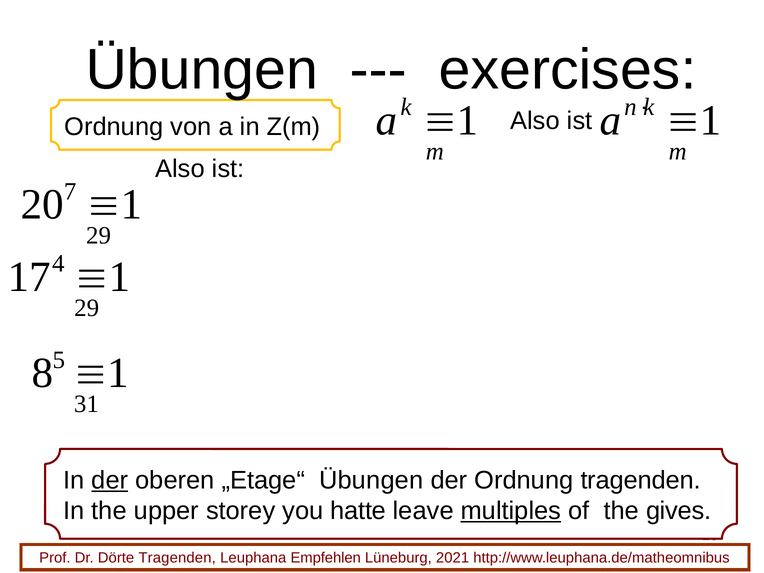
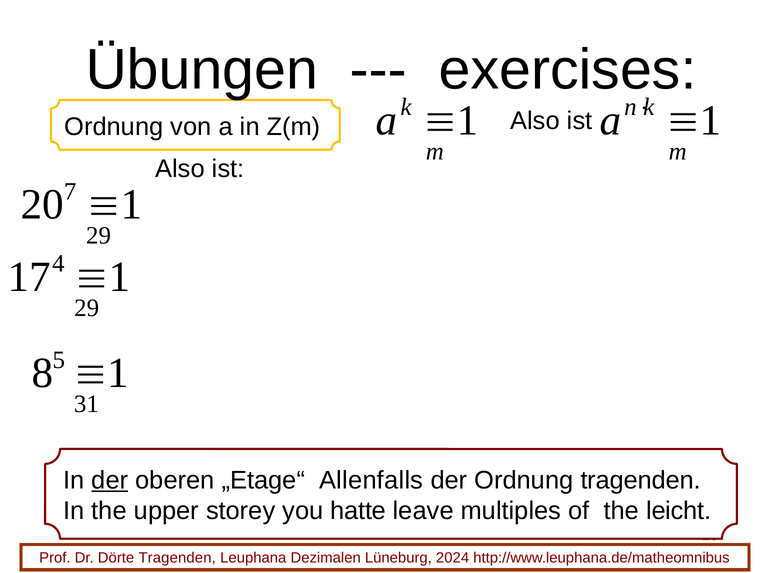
„Etage“ Übungen: Übungen -> Allenfalls (371, 480)
multiples underline: present -> none (511, 511)
gives: gives -> leicht (679, 511)
Empfehlen: Empfehlen -> Dezimalen (326, 558)
2021: 2021 -> 2024 (453, 558)
